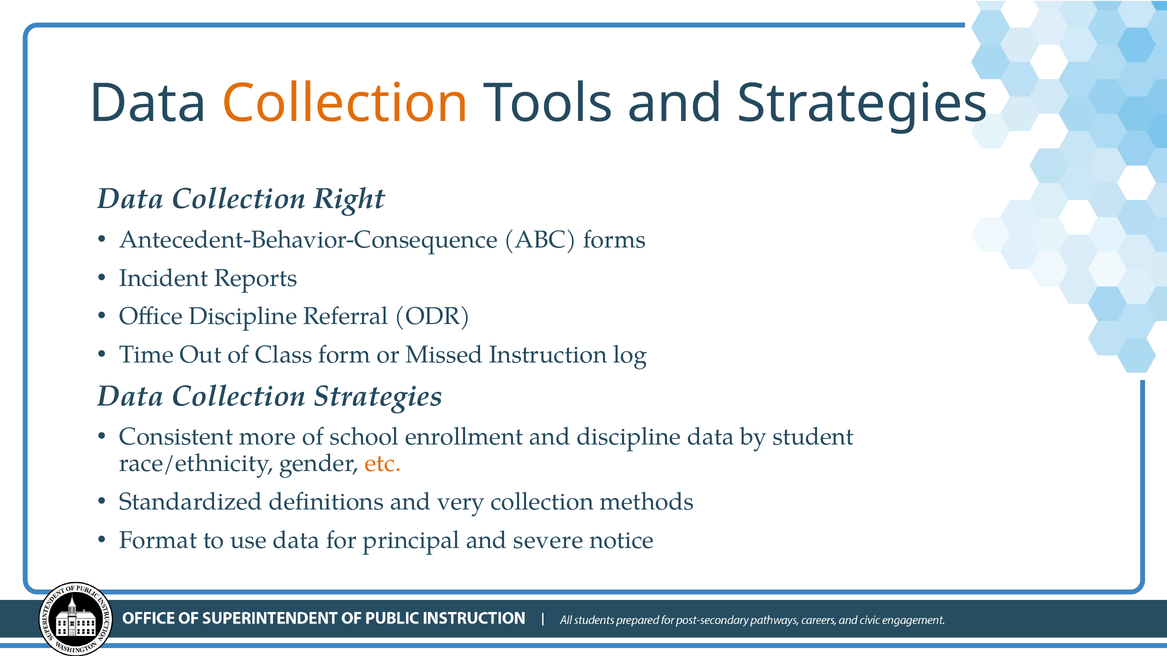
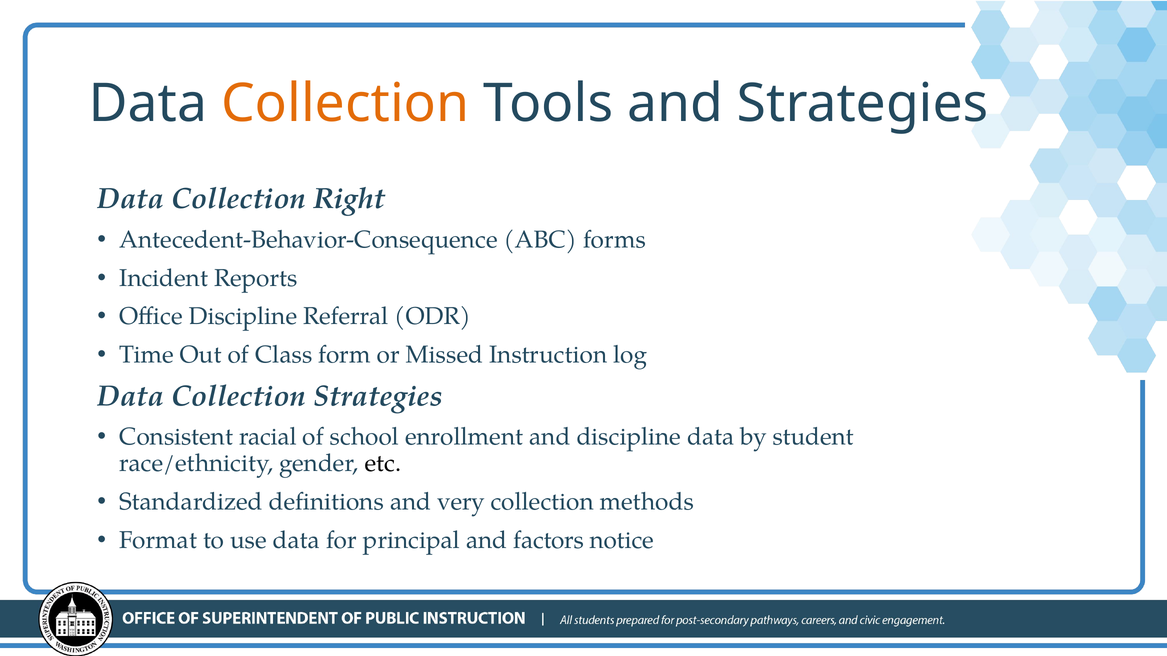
more: more -> racial (268, 437)
etc colour: orange -> black (383, 464)
severe: severe -> factors (549, 540)
